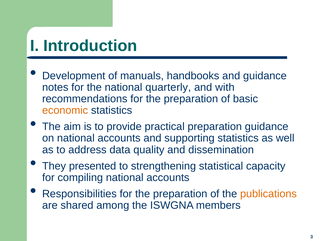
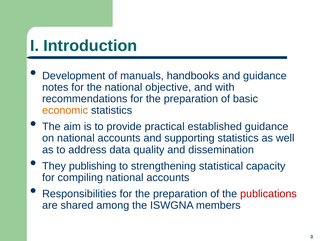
quarterly: quarterly -> objective (168, 87)
practical preparation: preparation -> established (215, 127)
presented: presented -> publishing (93, 166)
publications colour: orange -> red (268, 194)
